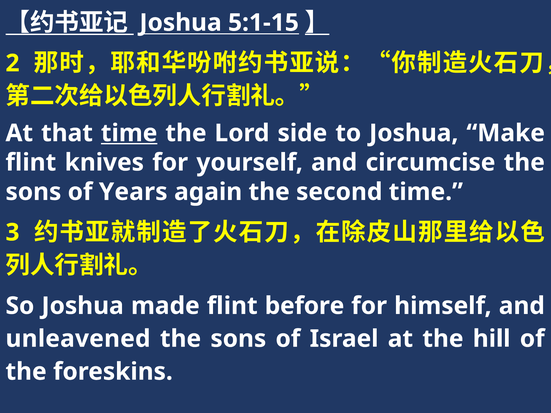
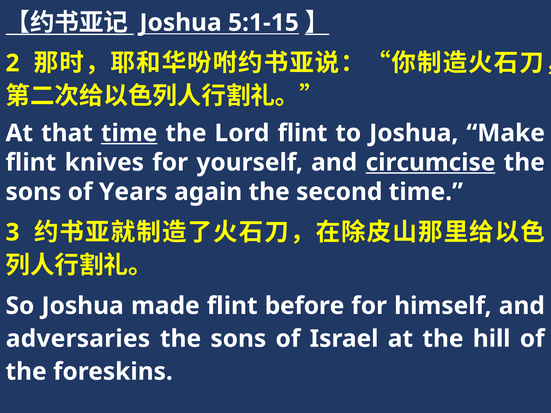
Lord side: side -> flint (302, 133)
circumcise underline: none -> present (430, 163)
unleavened: unleavened -> adversaries (78, 339)
